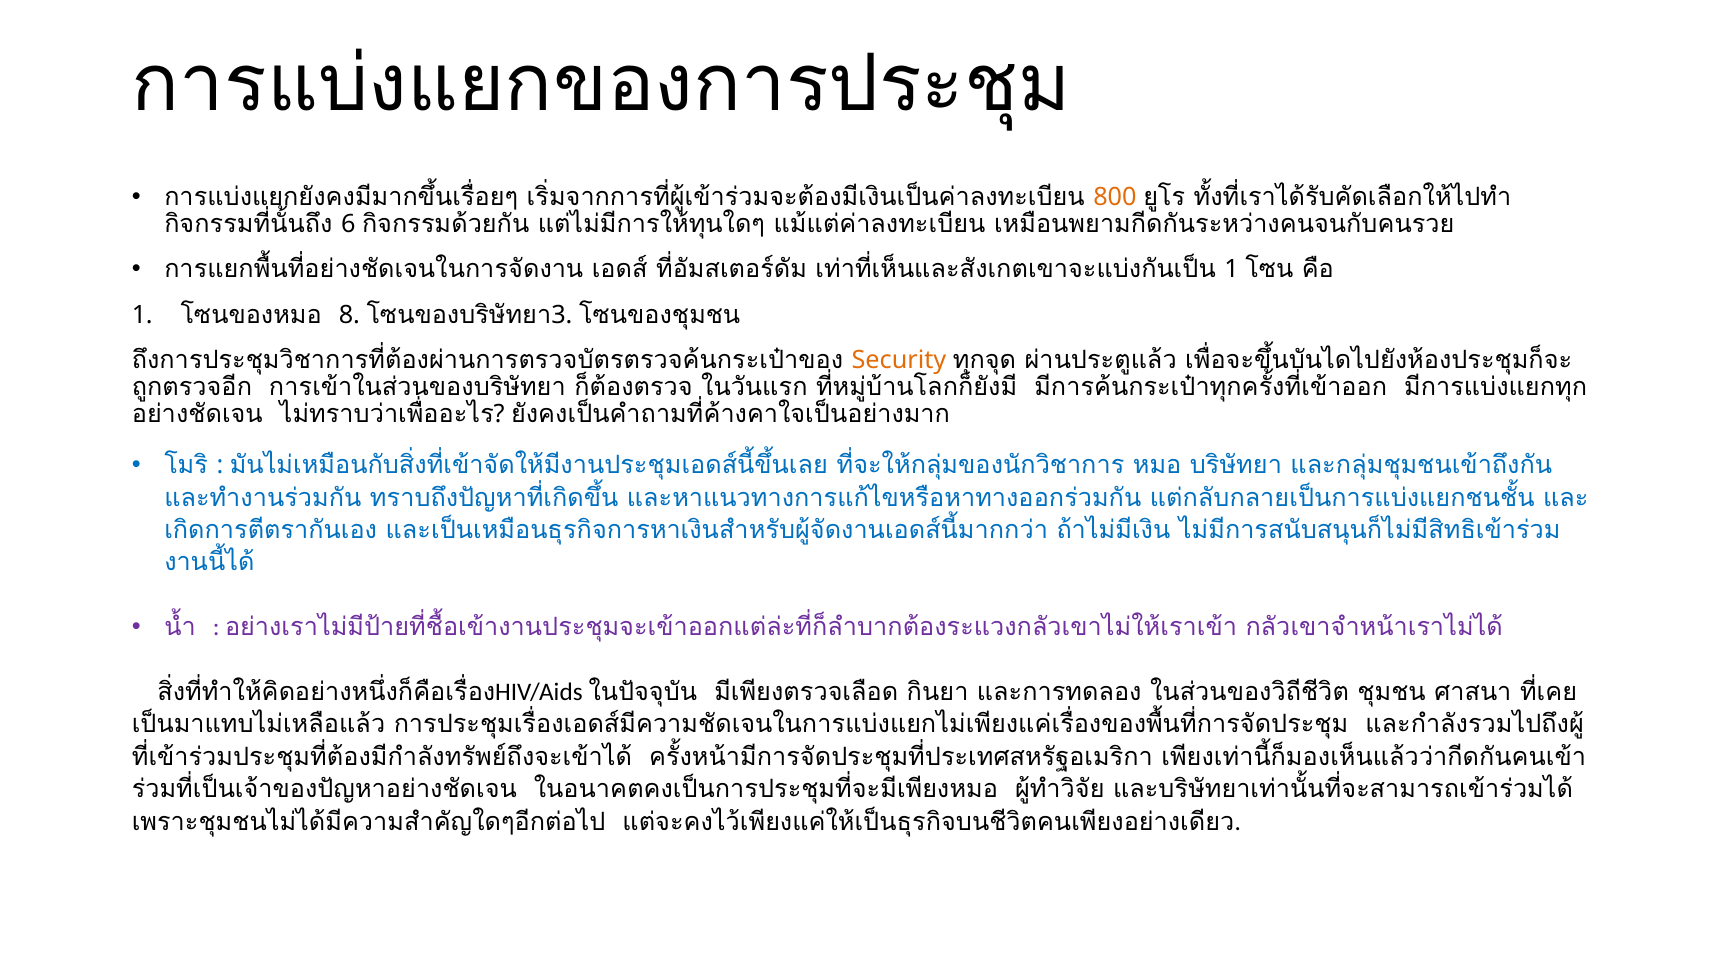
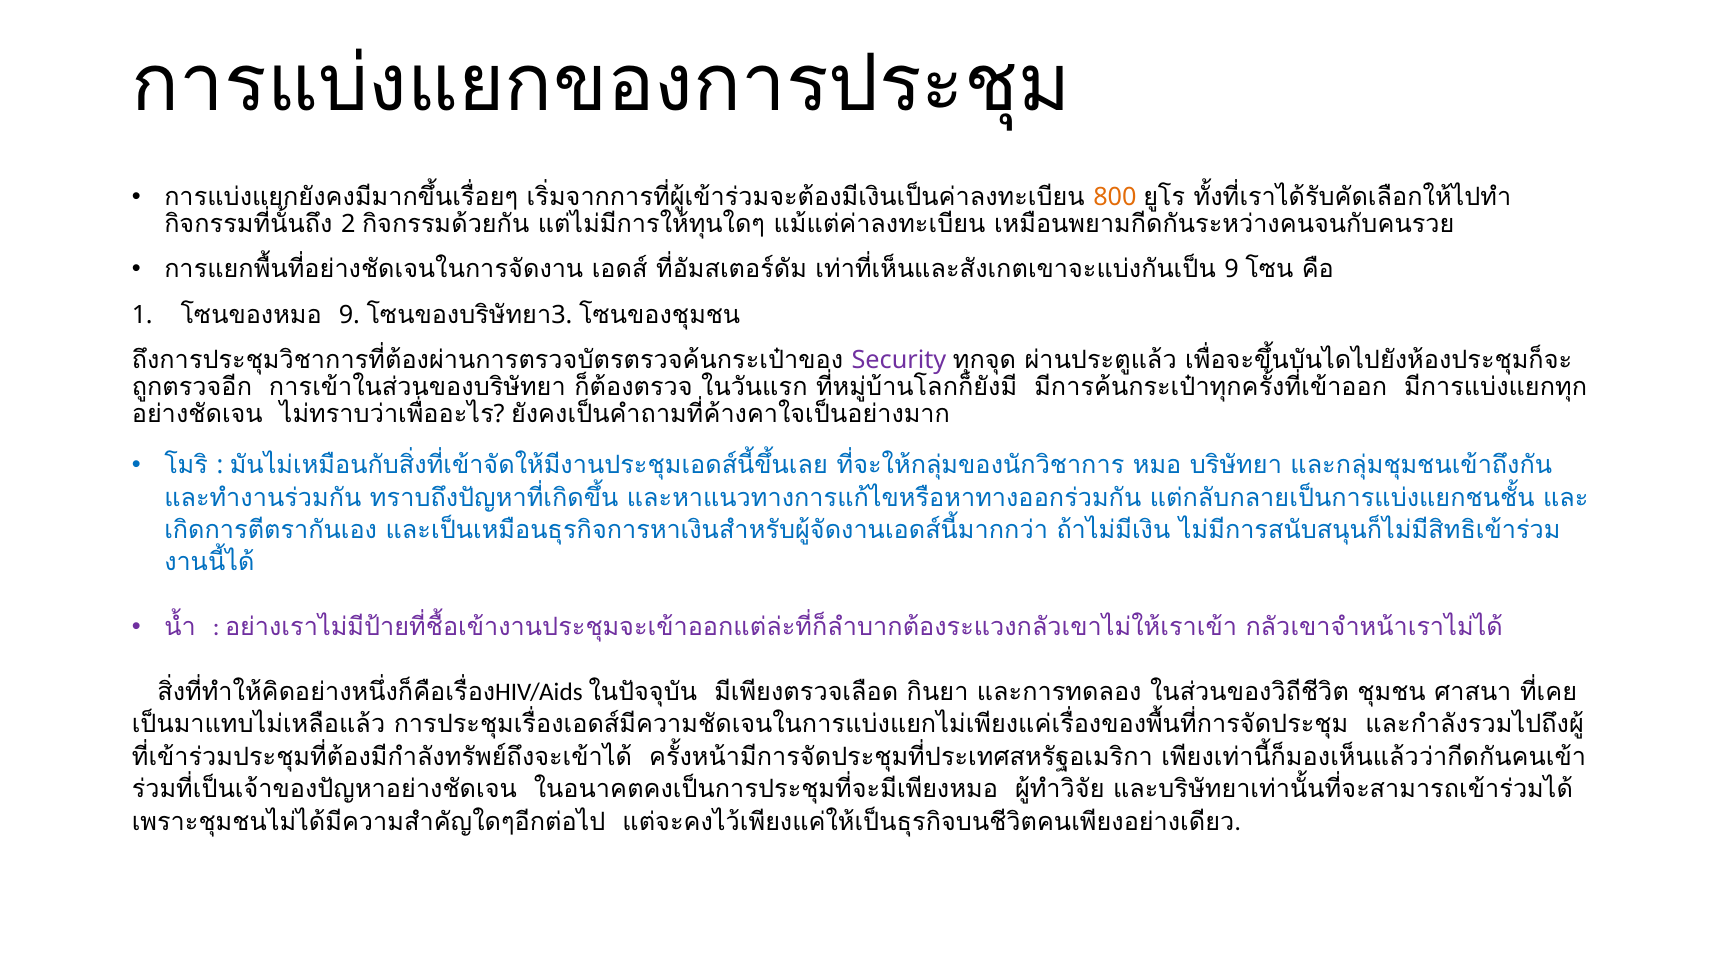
6: 6 -> 2 (348, 224)
1: 1 -> 9 (1232, 270)
8: 8 -> 9 (349, 315)
Security colour: orange -> purple (899, 360)
